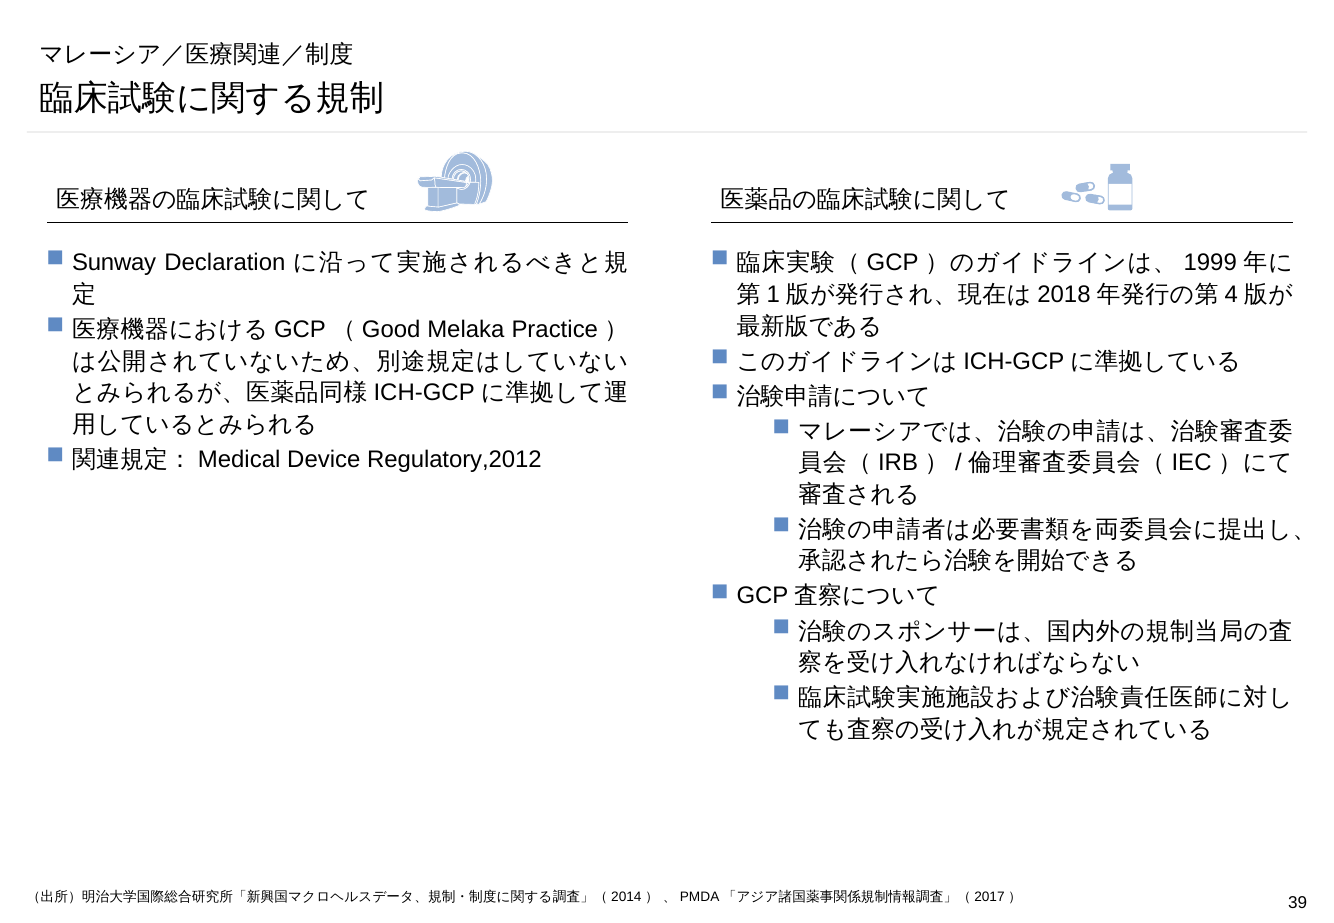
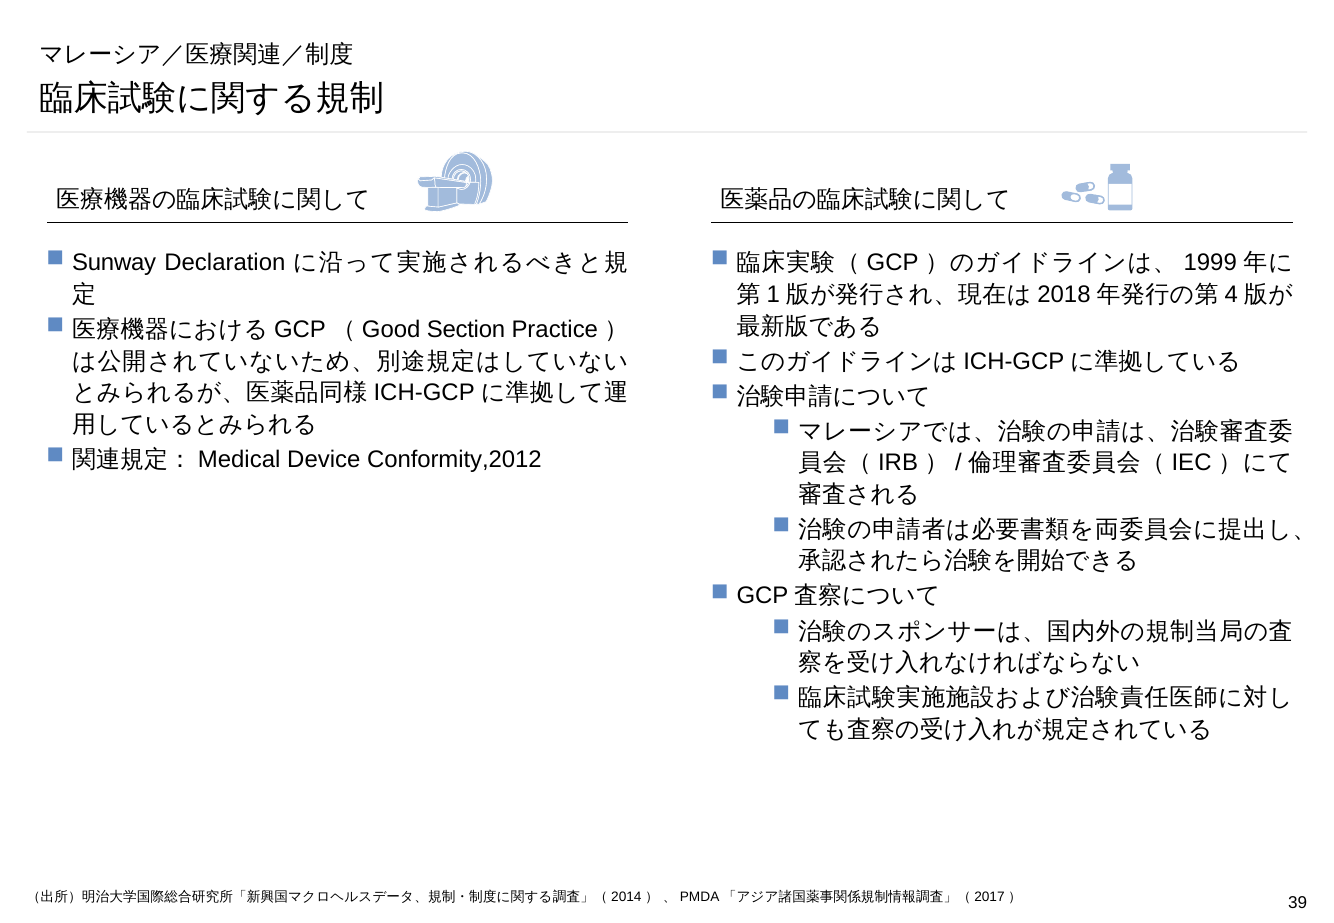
Melaka: Melaka -> Section (466, 330)
Regulatory,2012: Regulatory,2012 -> Conformity,2012 (454, 460)
